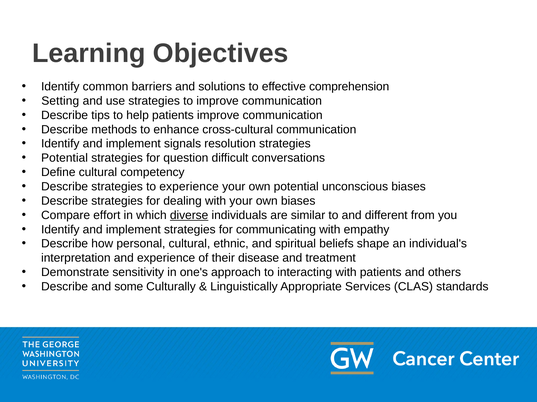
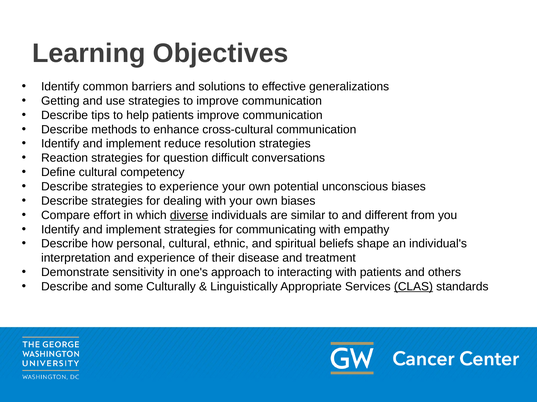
comprehension: comprehension -> generalizations (349, 87)
Setting: Setting -> Getting (60, 101)
signals: signals -> reduce (183, 144)
Potential: Potential -> Reaction (65, 158)
CLAS underline: none -> present (413, 287)
